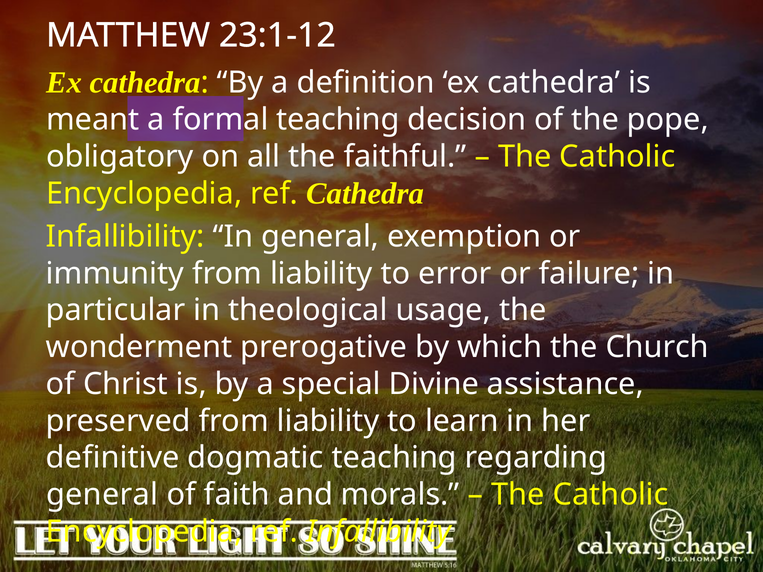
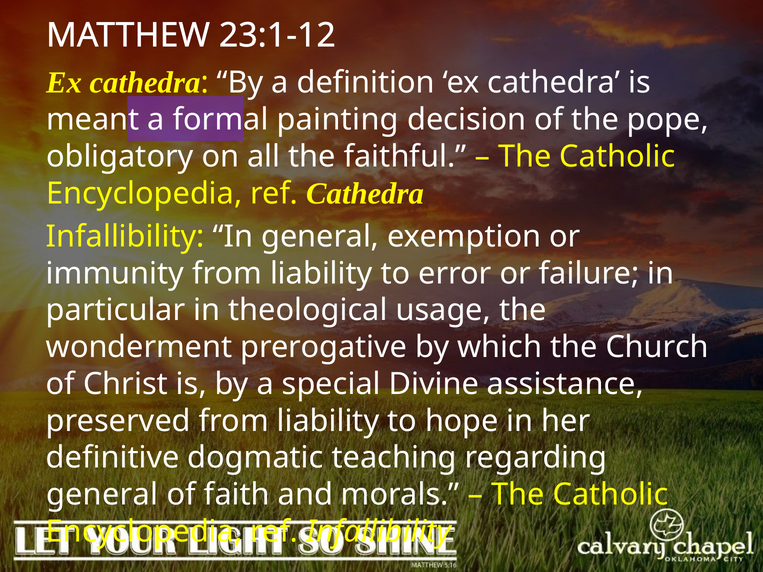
formal teaching: teaching -> painting (338, 120)
learn: learn -> hope (462, 421)
